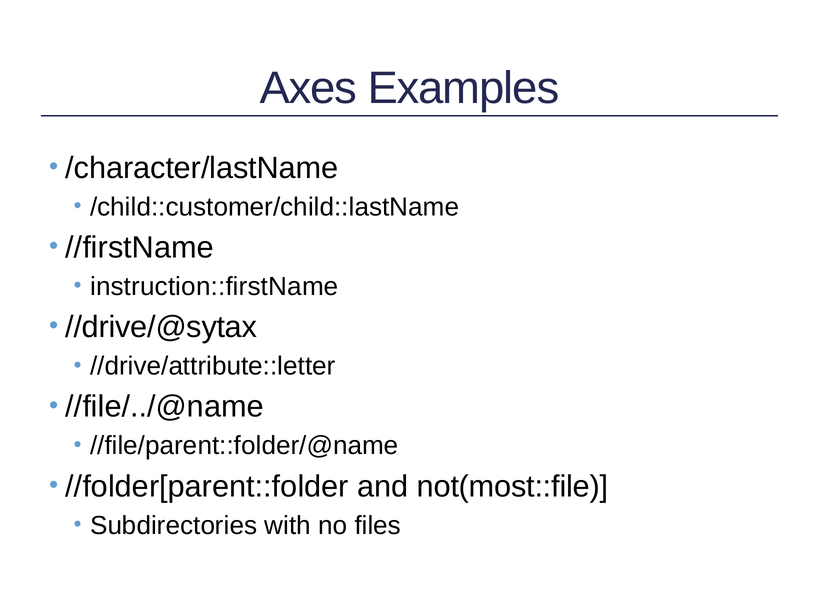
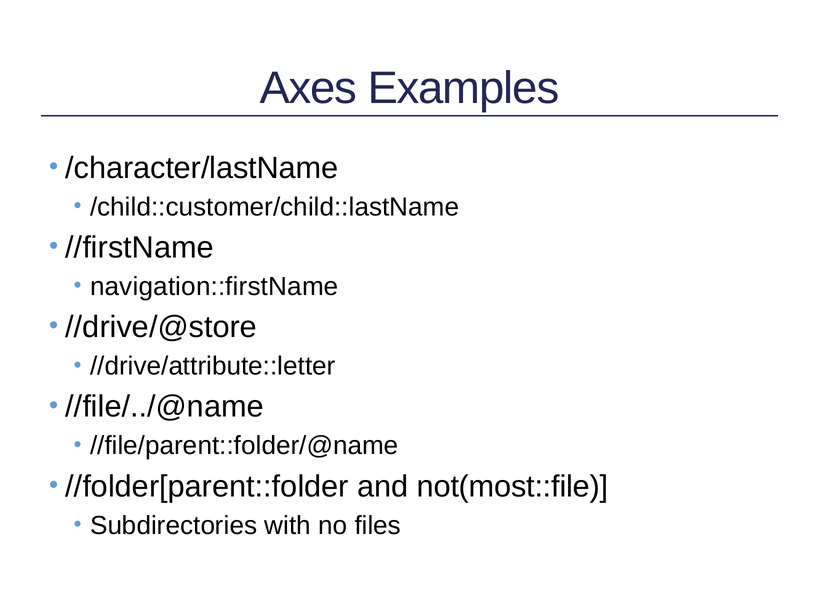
instruction::firstName: instruction::firstName -> navigation::firstName (214, 287)
//drive/@sytax: //drive/@sytax -> //drive/@store (161, 327)
